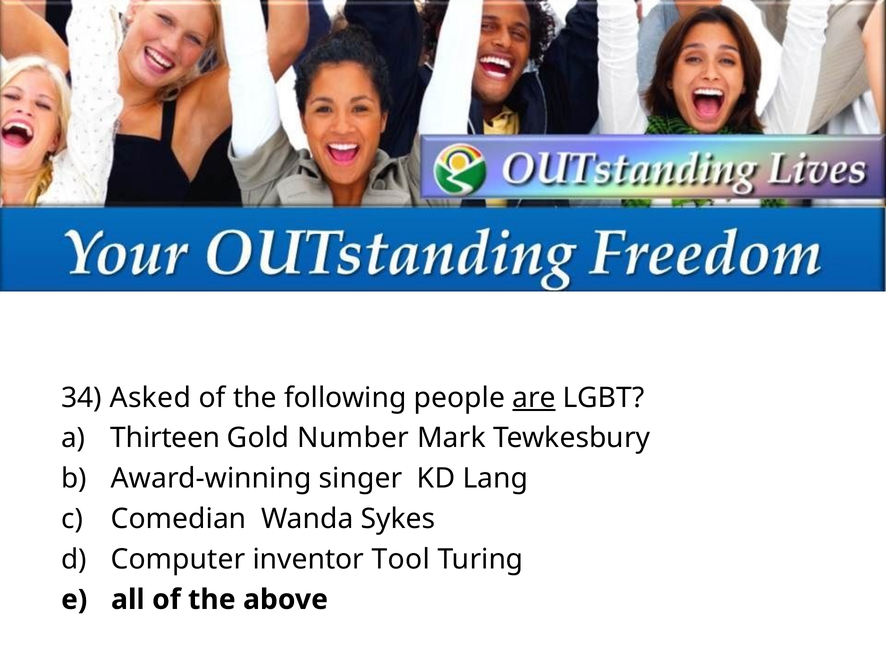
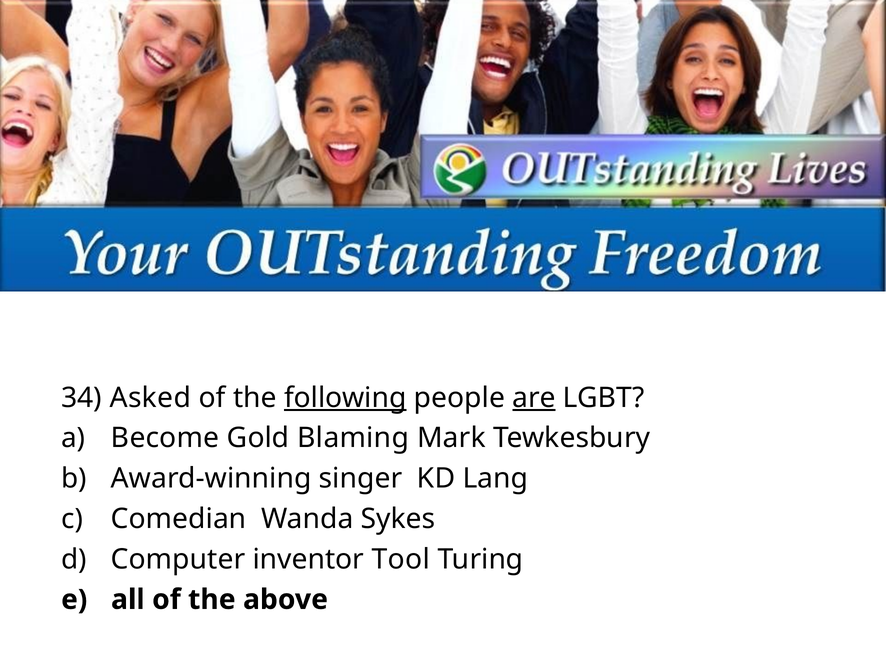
following underline: none -> present (345, 397)
Thirteen: Thirteen -> Become (165, 438)
Number: Number -> Blaming (353, 438)
